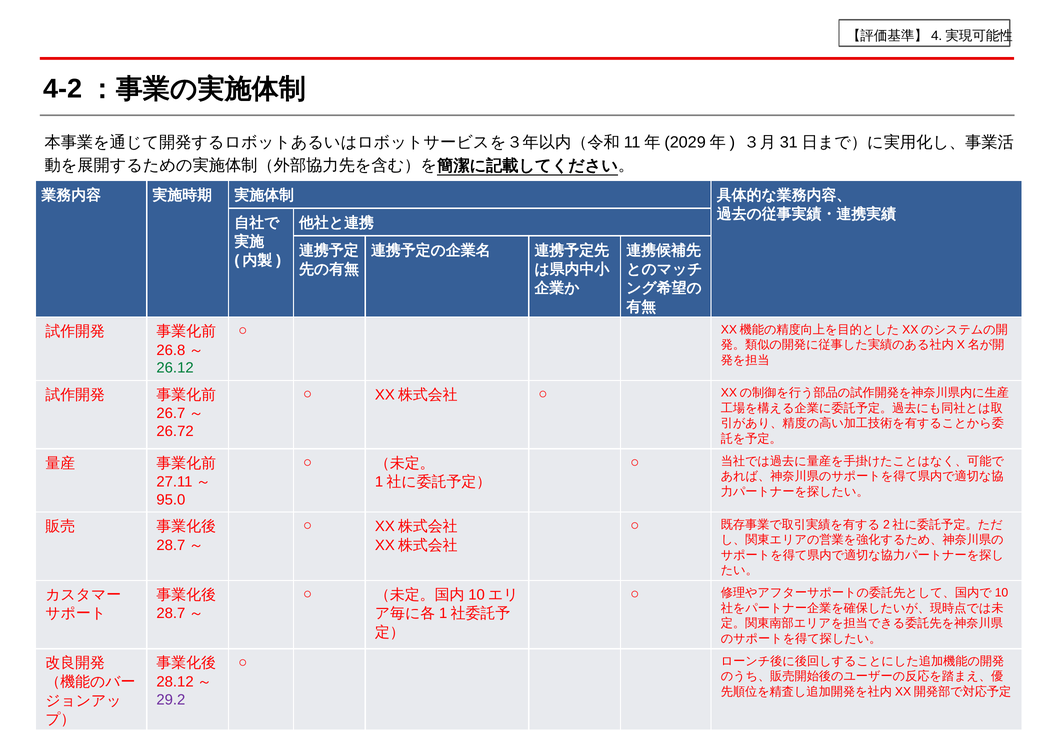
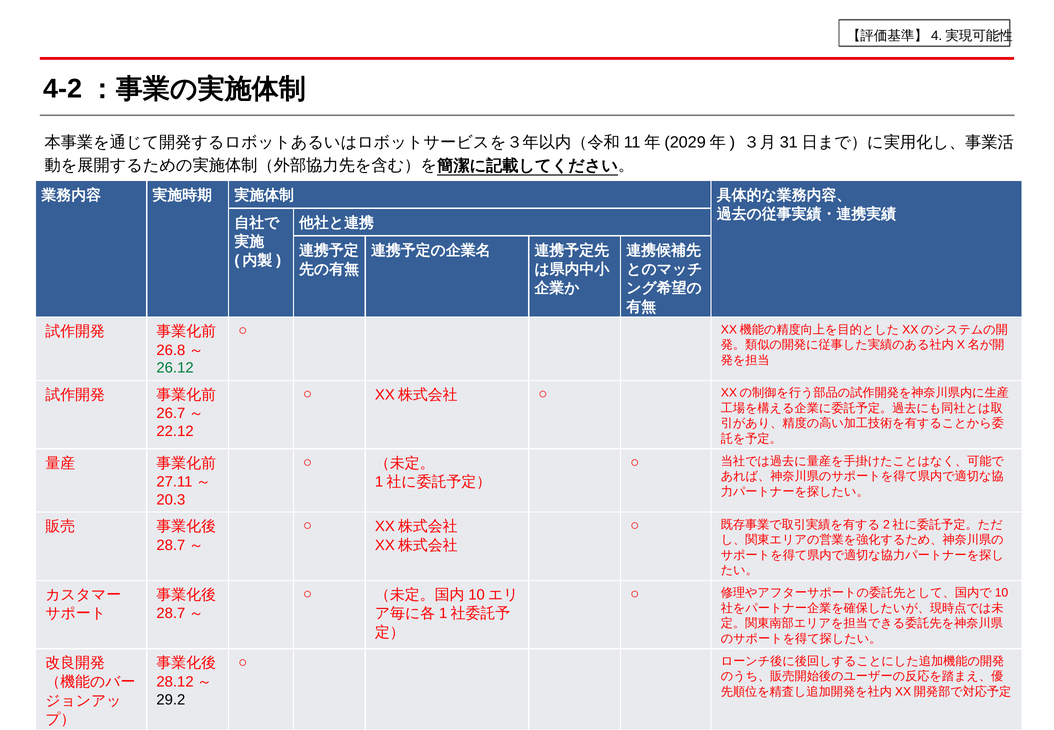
26.72: 26.72 -> 22.12 (175, 431)
95.0: 95.0 -> 20.3 (171, 500)
29.2 colour: purple -> black (171, 699)
